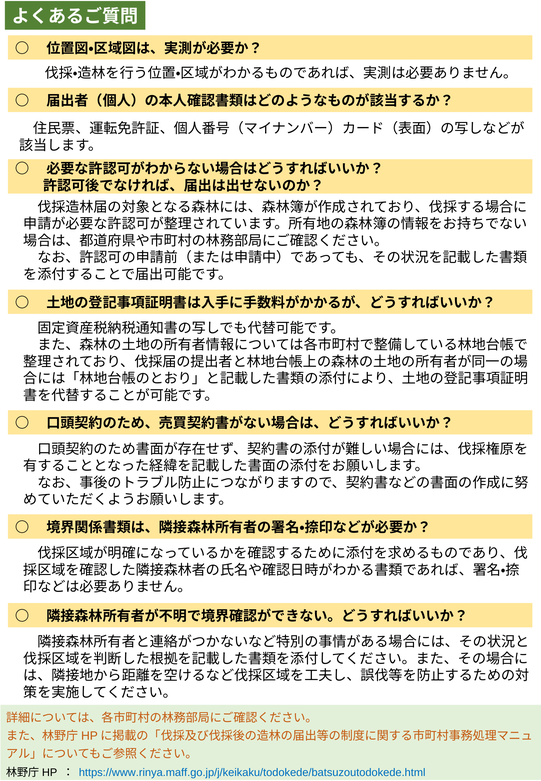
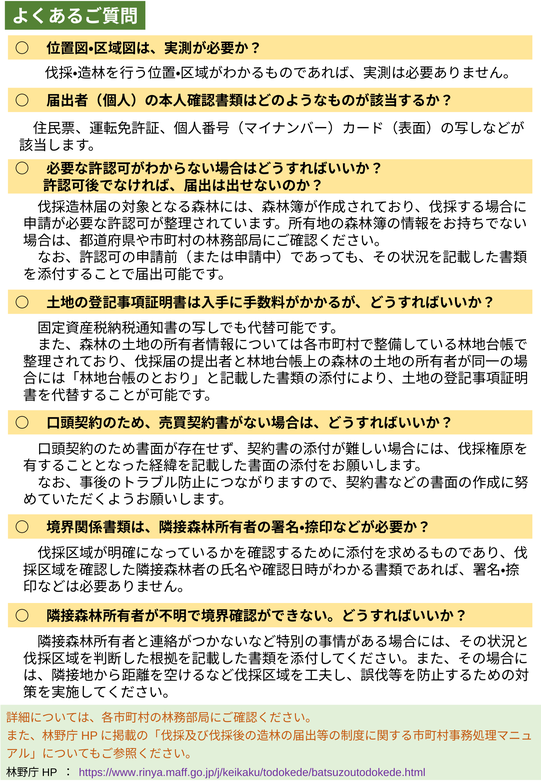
https://www.rinya.maff.go.jp/j/keikaku/todokede/batsuzoutodokede.html colour: blue -> purple (252, 773)
